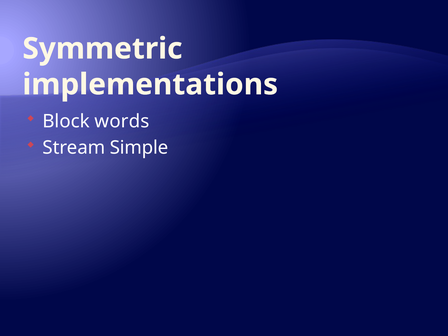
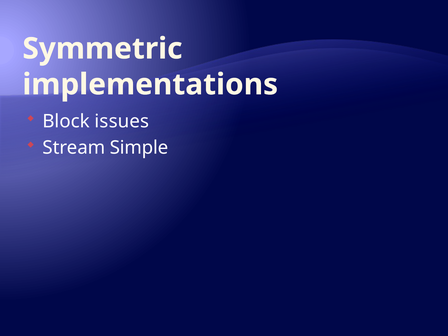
words: words -> issues (122, 122)
